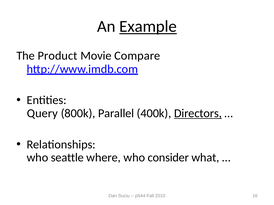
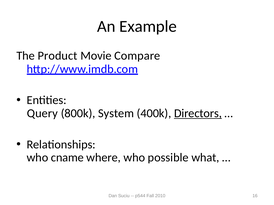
Example underline: present -> none (148, 27)
Parallel: Parallel -> System (116, 114)
seattle: seattle -> cname (67, 158)
consider: consider -> possible (168, 158)
